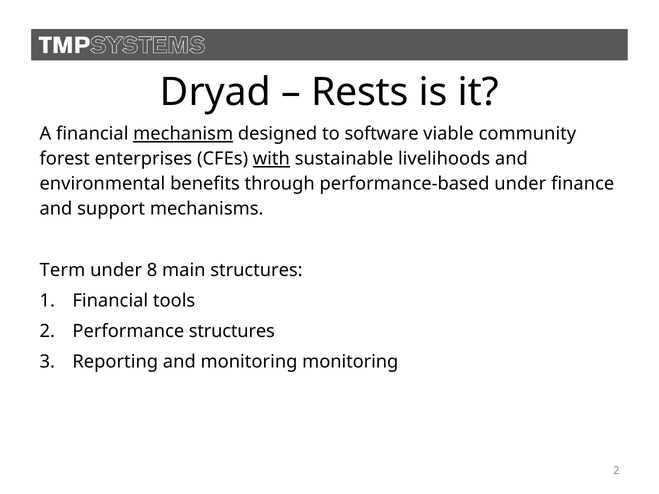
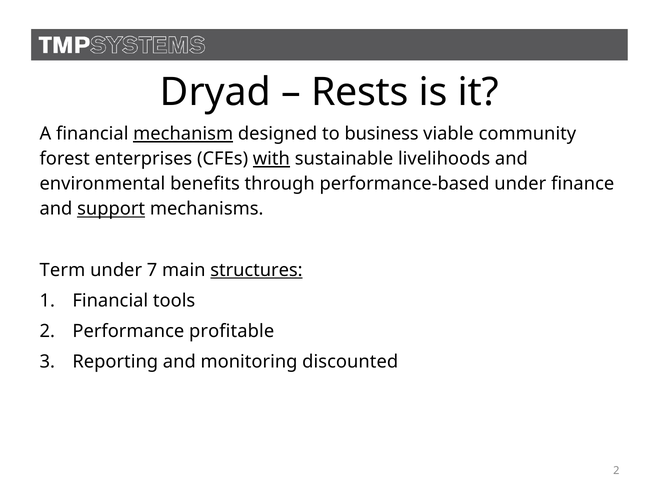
software: software -> business (382, 134)
support underline: none -> present (111, 209)
8: 8 -> 7 (152, 270)
structures underline: none -> present (256, 270)
Performance structures: structures -> profitable (232, 331)
monitoring monitoring: monitoring -> discounted (350, 362)
